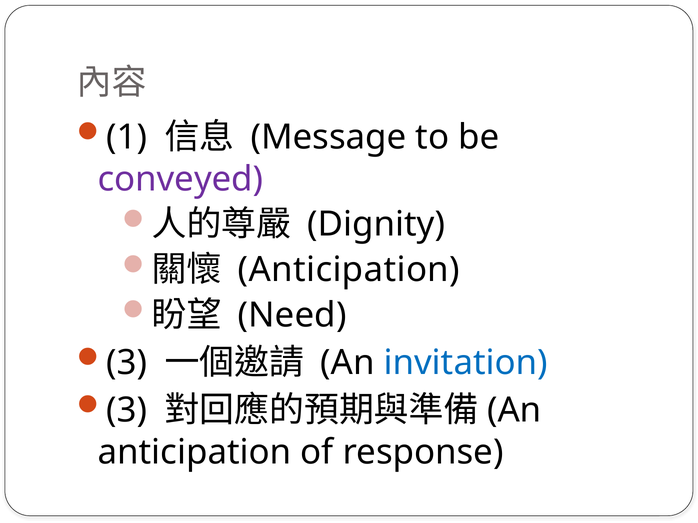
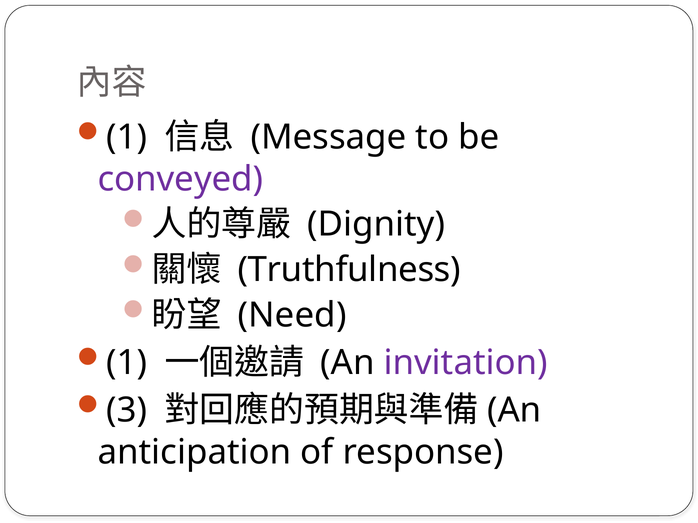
Anticipation: Anticipation -> Truthfulness (349, 270)
3: 3 -> 1 (127, 363)
invitation colour: blue -> purple (466, 363)
